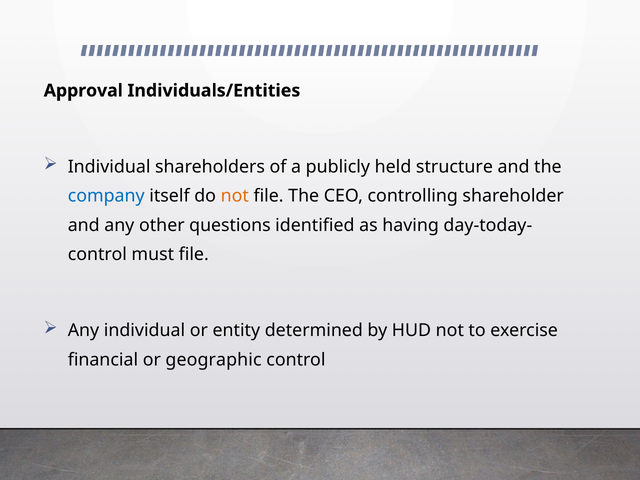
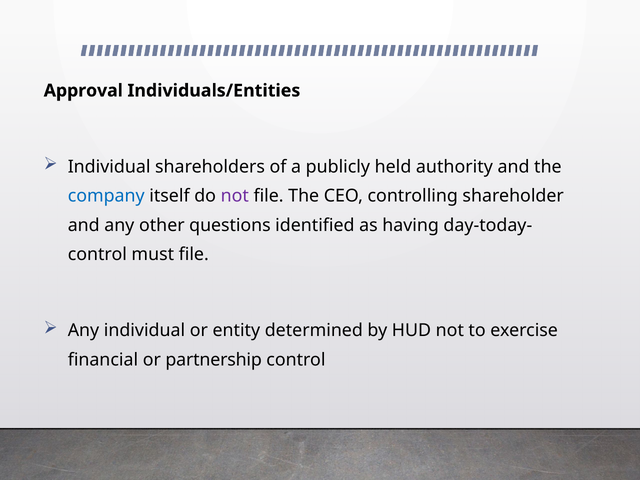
structure: structure -> authority (454, 167)
not colour: orange -> purple (235, 196)
geographic: geographic -> partnership (214, 360)
